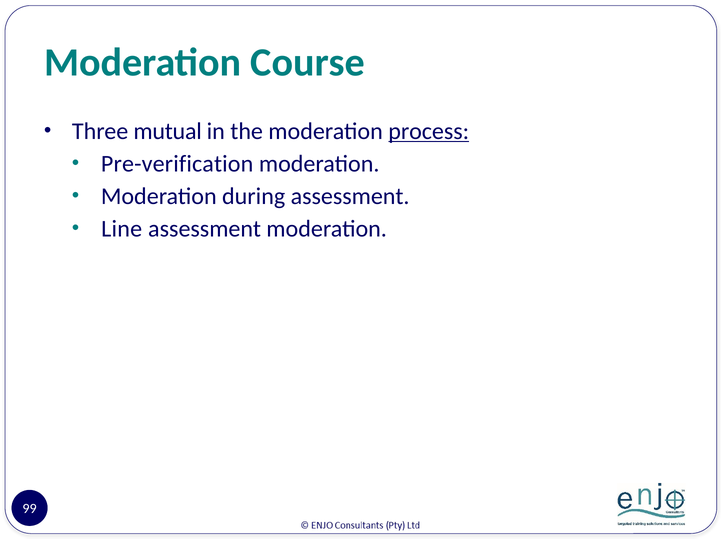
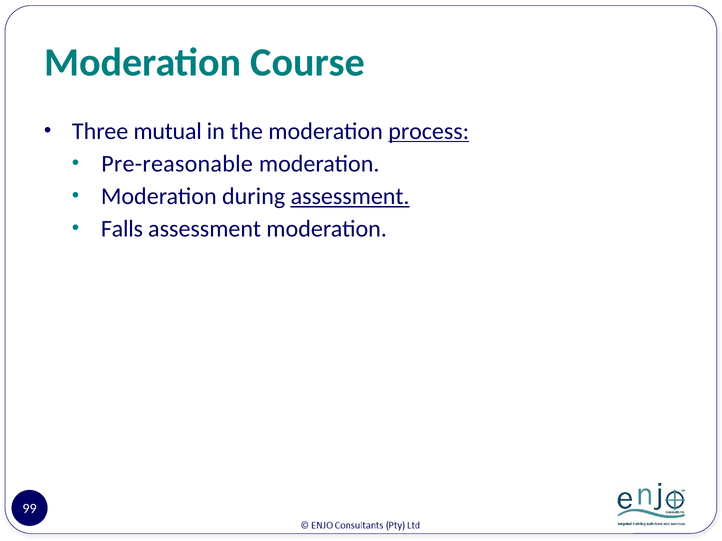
Pre-verification: Pre-verification -> Pre-reasonable (177, 164)
assessment underline: none -> present (350, 196)
Line: Line -> Falls (122, 229)
